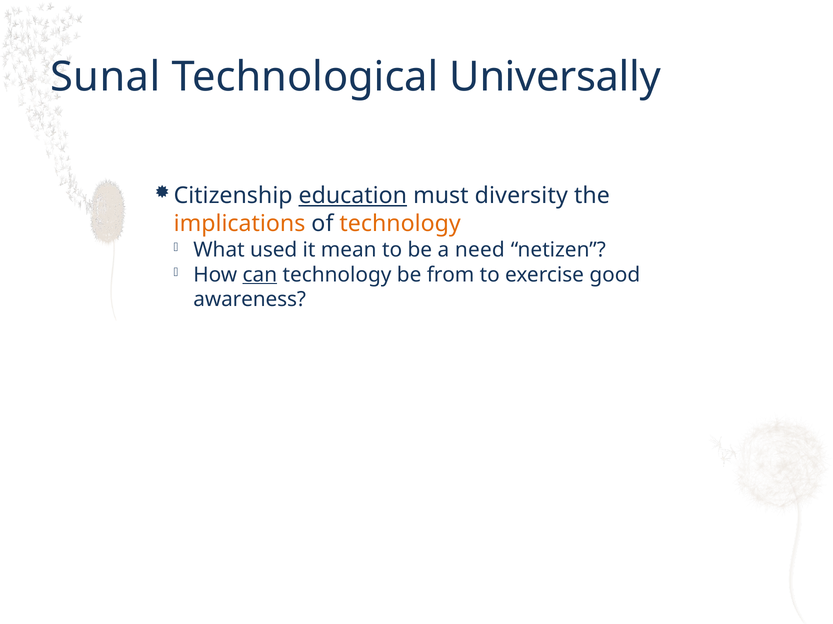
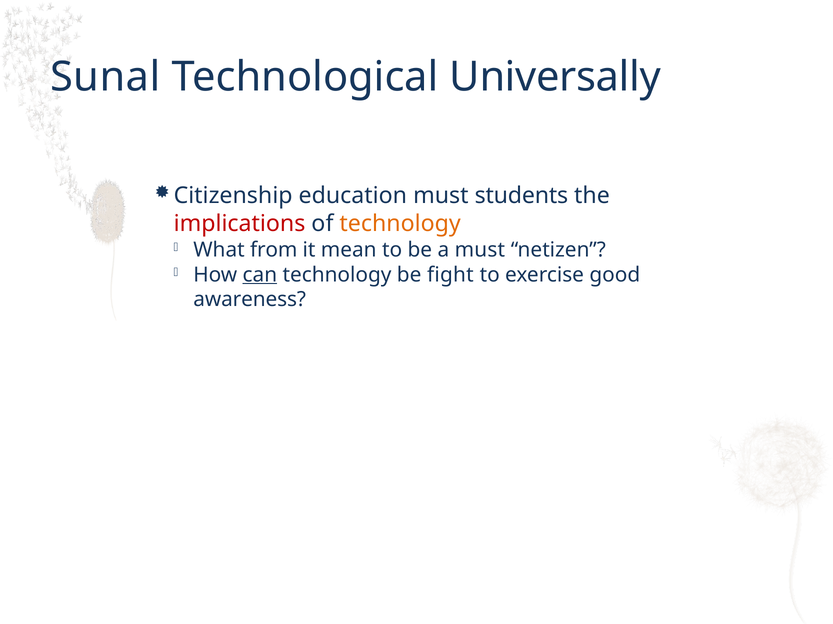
education underline: present -> none (353, 196)
diversity: diversity -> students (521, 196)
implications colour: orange -> red (240, 224)
used: used -> from (274, 250)
a need: need -> must (480, 250)
from: from -> fight (450, 275)
